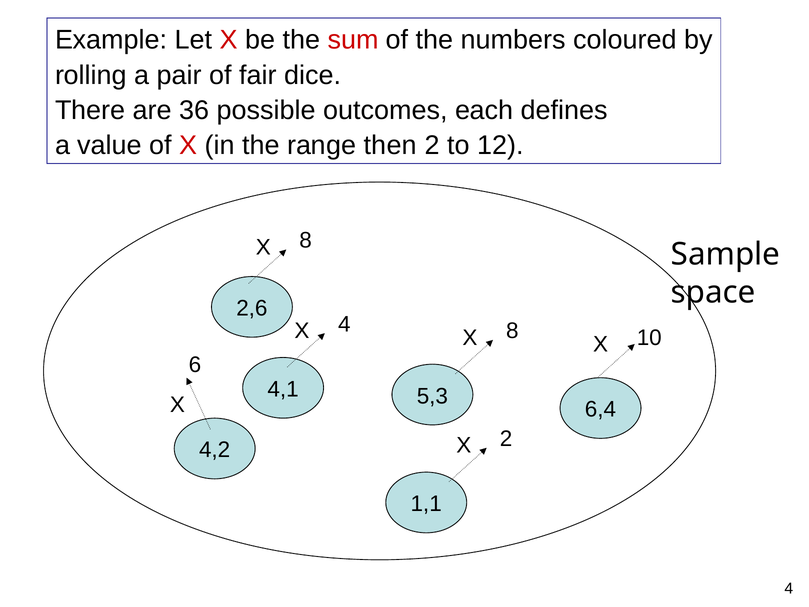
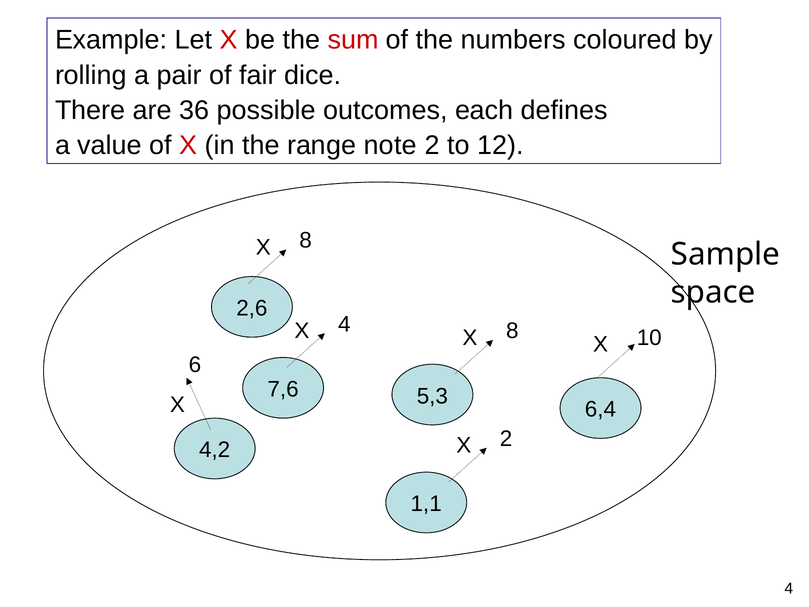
then: then -> note (390, 145)
4,1: 4,1 -> 7,6 (283, 389)
